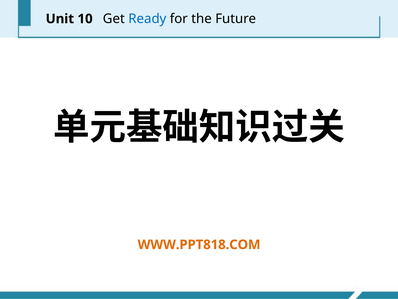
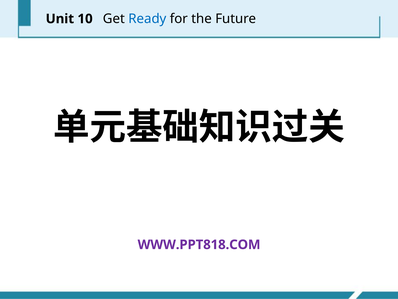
WWW.PPT818.COM colour: orange -> purple (199, 244)
